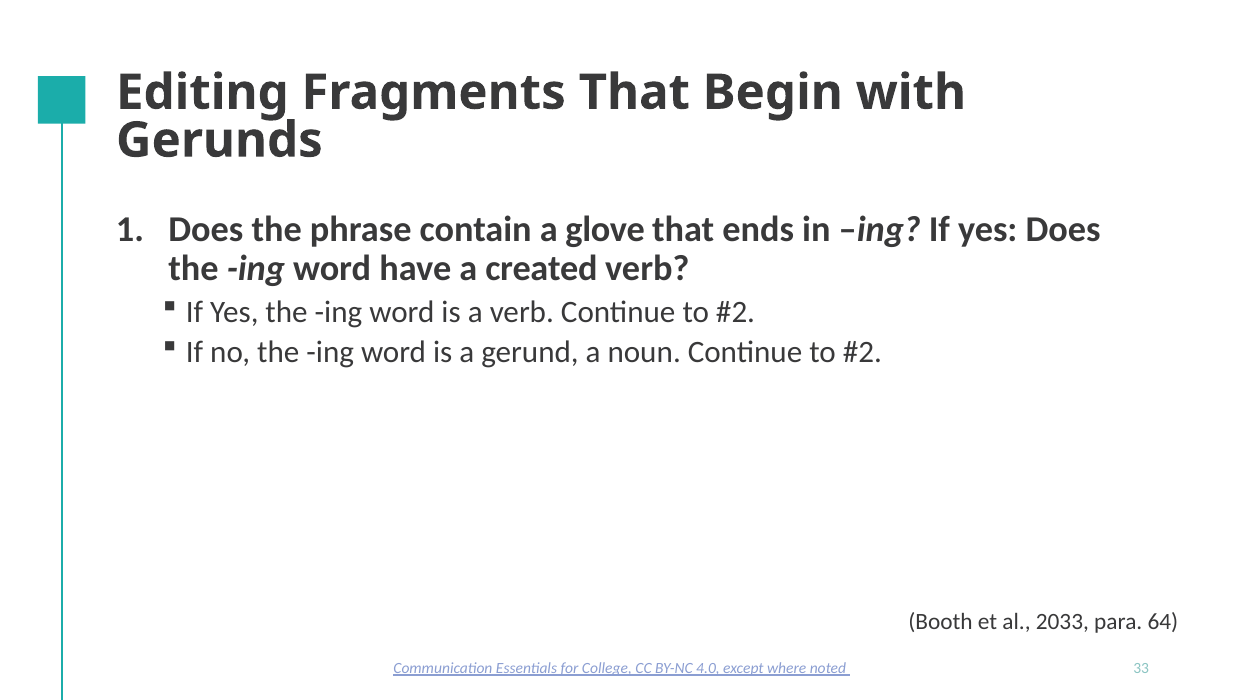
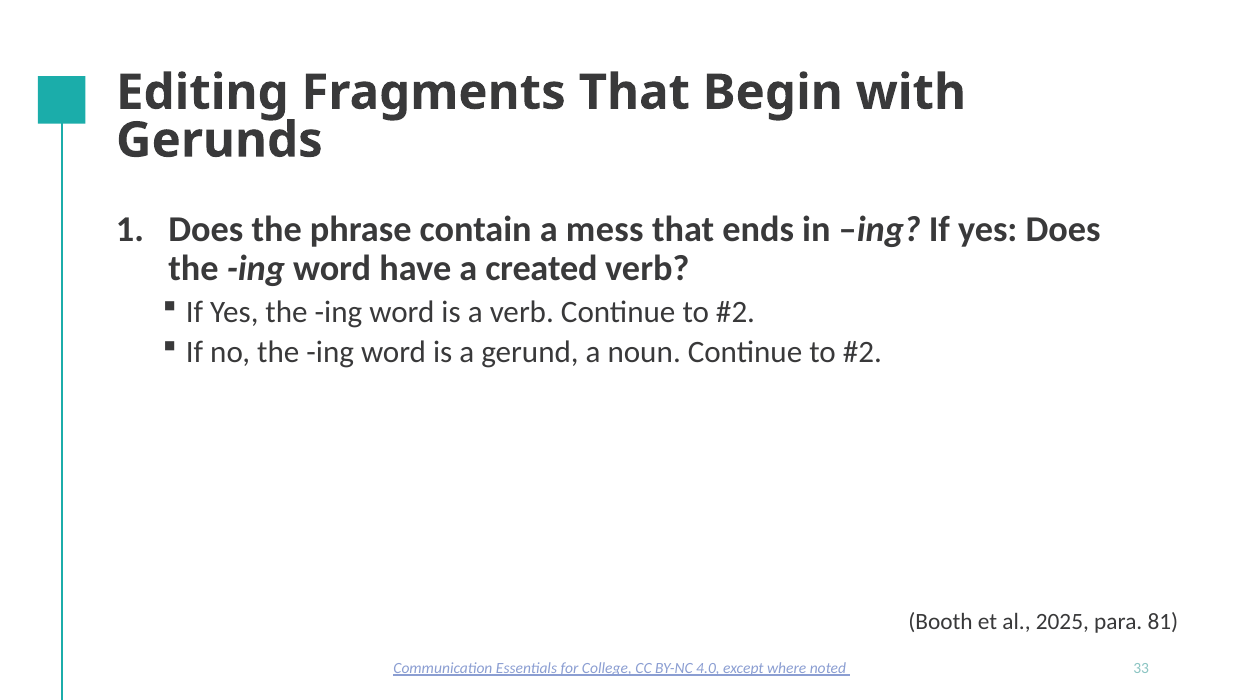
glove: glove -> mess (605, 230)
2033: 2033 -> 2025 (1062, 622)
64: 64 -> 81 (1163, 622)
